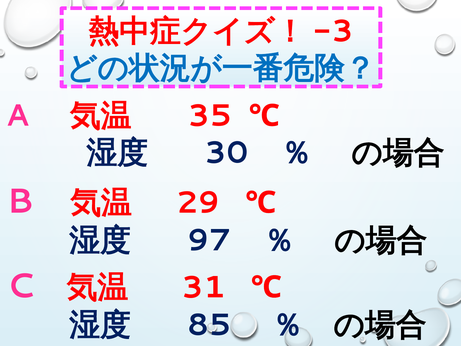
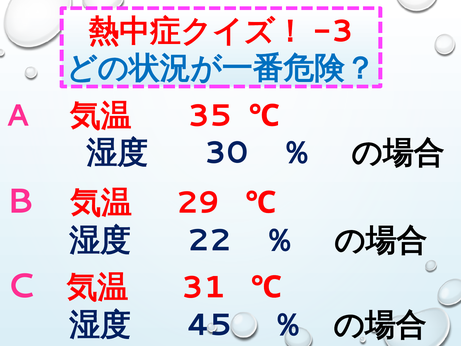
97: 97 -> 22 (209, 240)
85: 85 -> 45 (209, 325)
